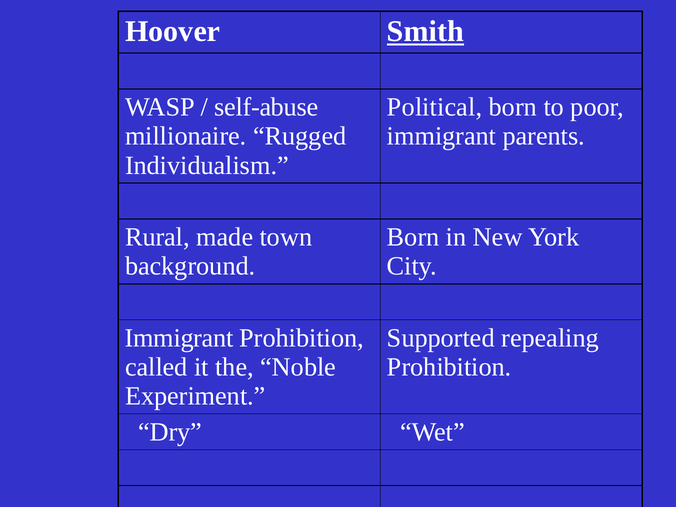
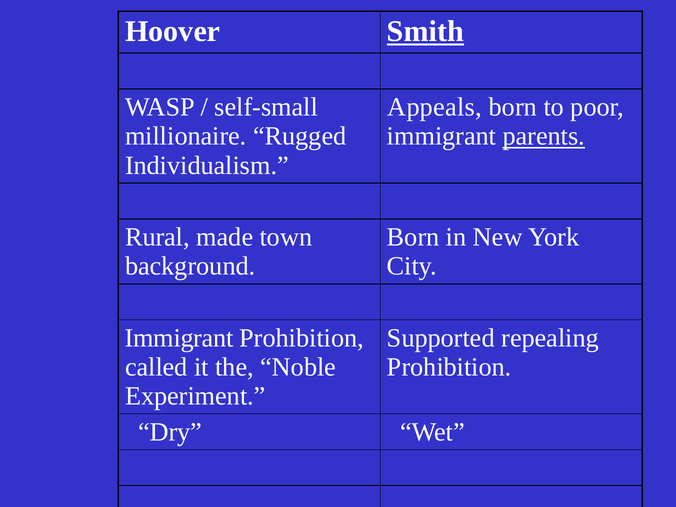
self-abuse: self-abuse -> self-small (266, 107)
Political: Political -> Appeals (435, 107)
parents underline: none -> present (544, 136)
